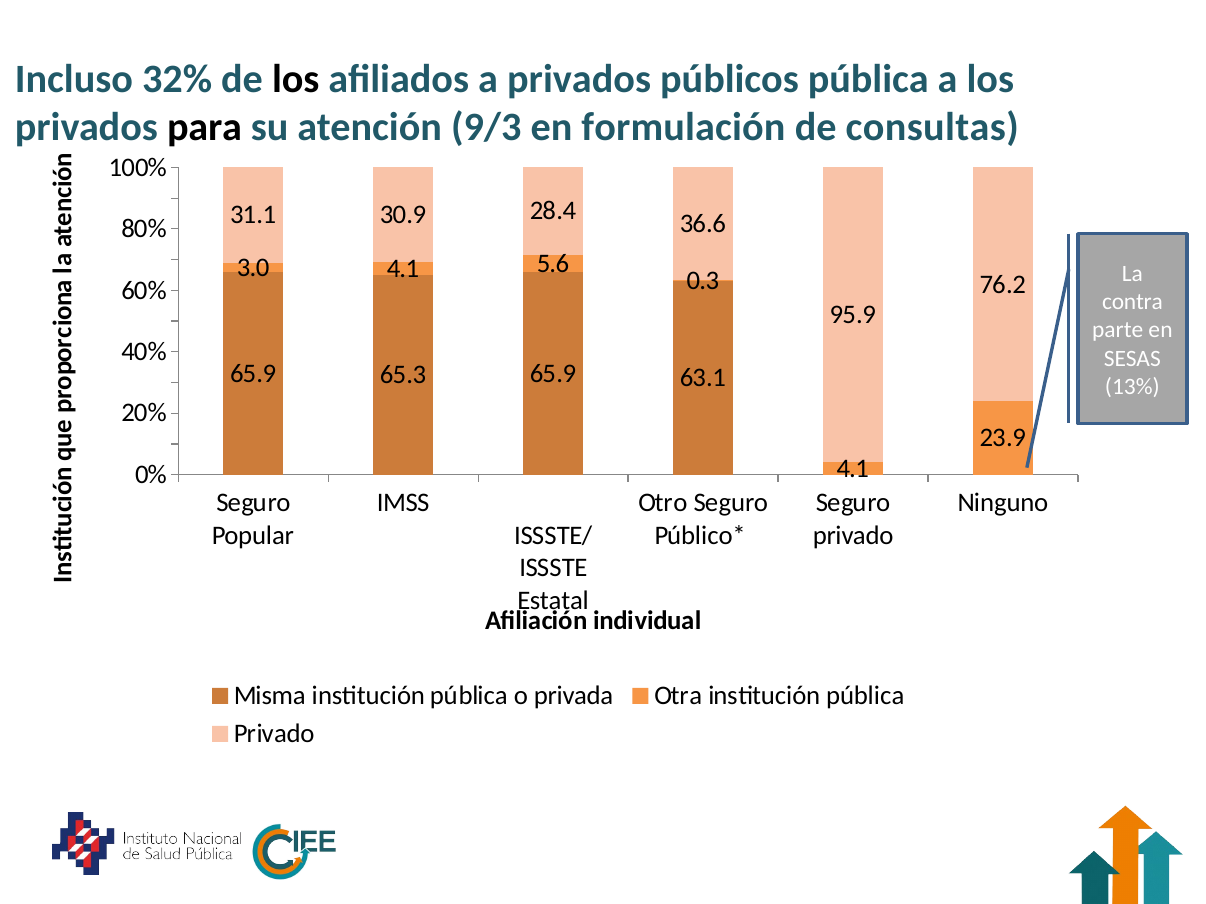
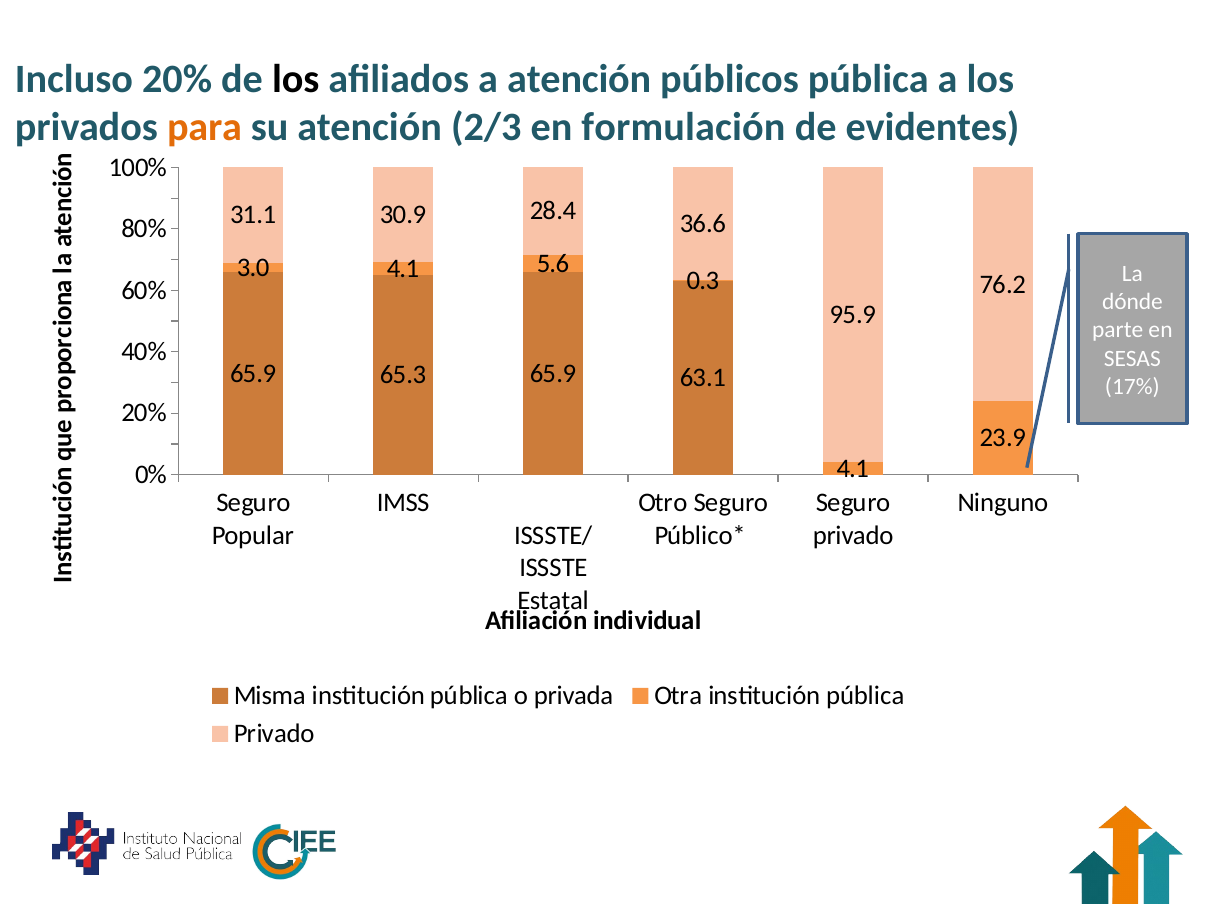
Incluso 32%: 32% -> 20% (177, 79)
a privados: privados -> atención (579, 79)
para colour: black -> orange (204, 127)
9/3: 9/3 -> 2/3 (486, 127)
consultas: consultas -> evidentes (933, 127)
contra: contra -> dónde (1132, 302)
13%: 13% -> 17% (1132, 387)
